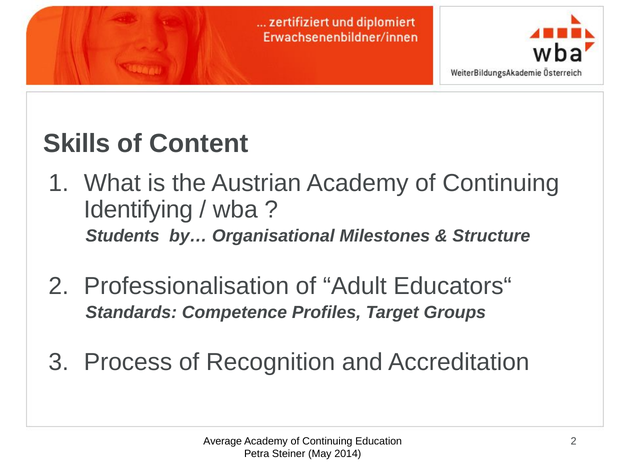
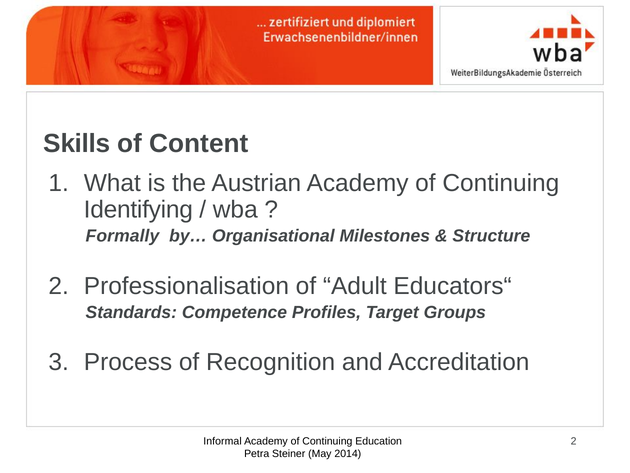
Students: Students -> Formally (122, 236)
Average: Average -> Informal (223, 441)
